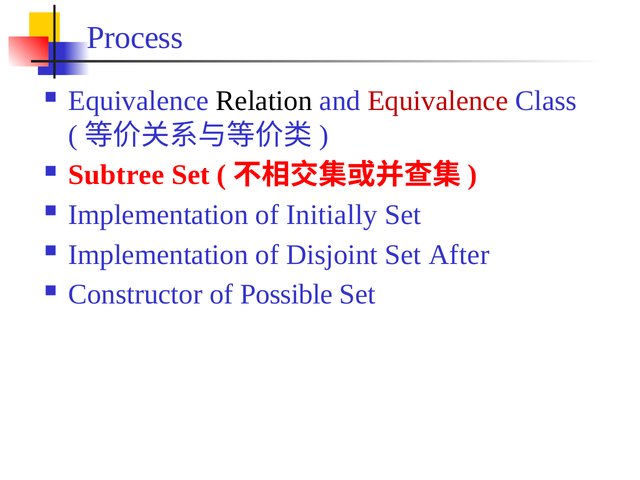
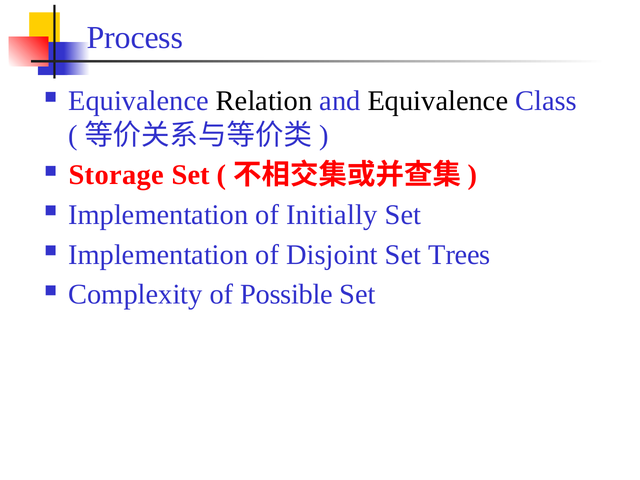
Equivalence colour: red -> black (438, 101)
Subtree: Subtree -> Storage (116, 175)
After: After -> Trees (459, 255)
Constructor: Constructor -> Complexity (135, 294)
